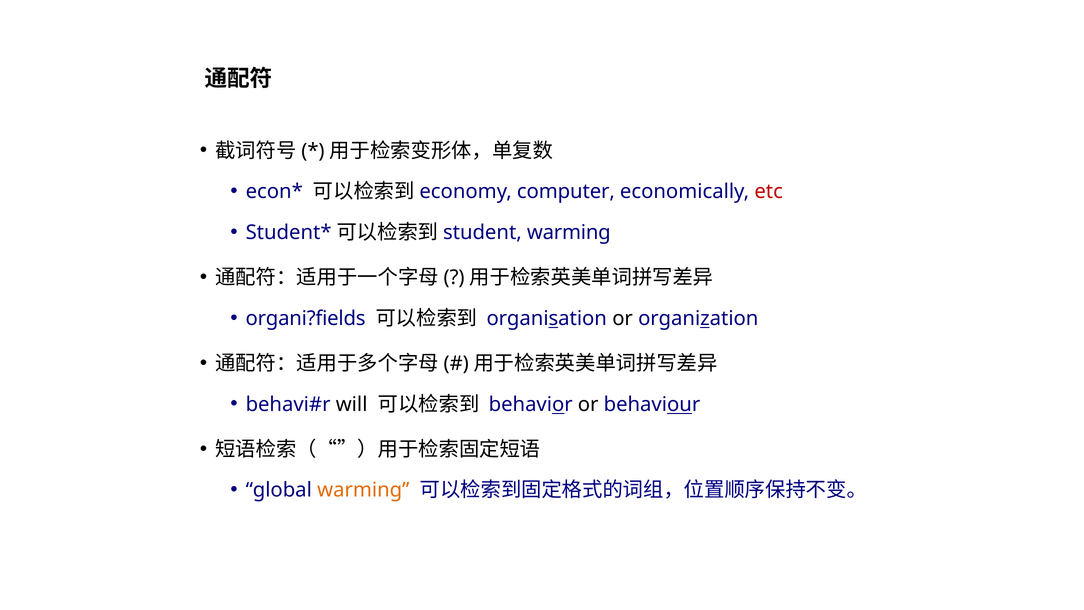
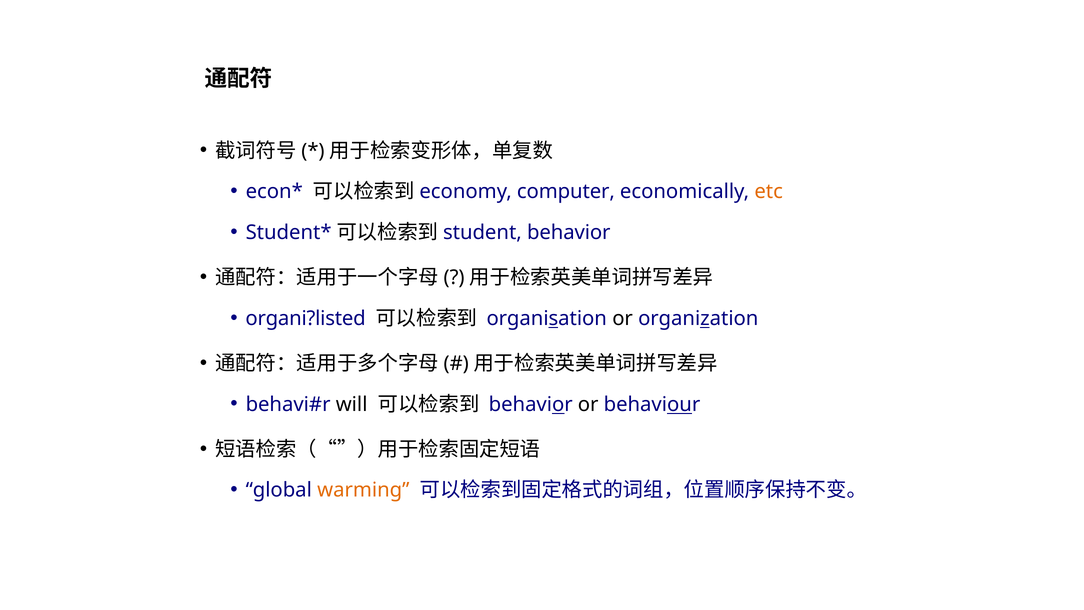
etc colour: red -> orange (769, 192)
warming: warming -> behavior (569, 232)
organi?fields: organi?fields -> organi?listed (306, 318)
